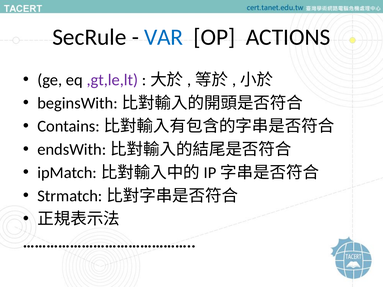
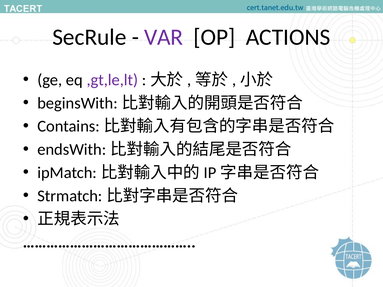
VAR colour: blue -> purple (164, 37)
